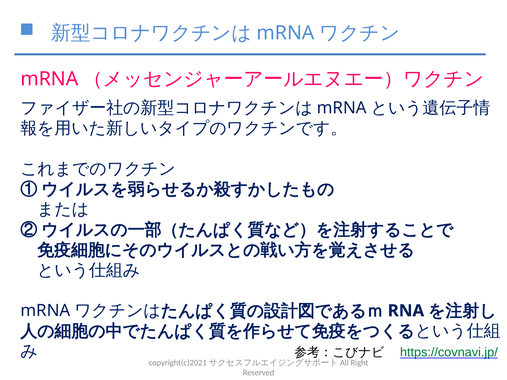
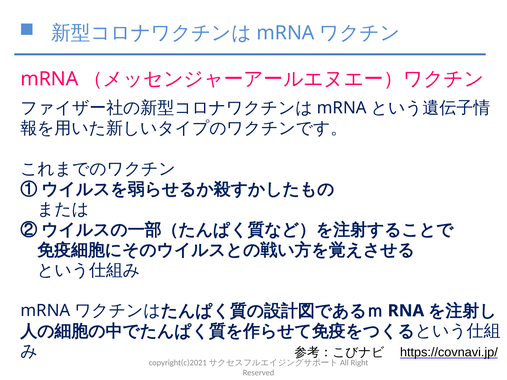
https://covnavi.jp/ colour: green -> black (449, 353)
